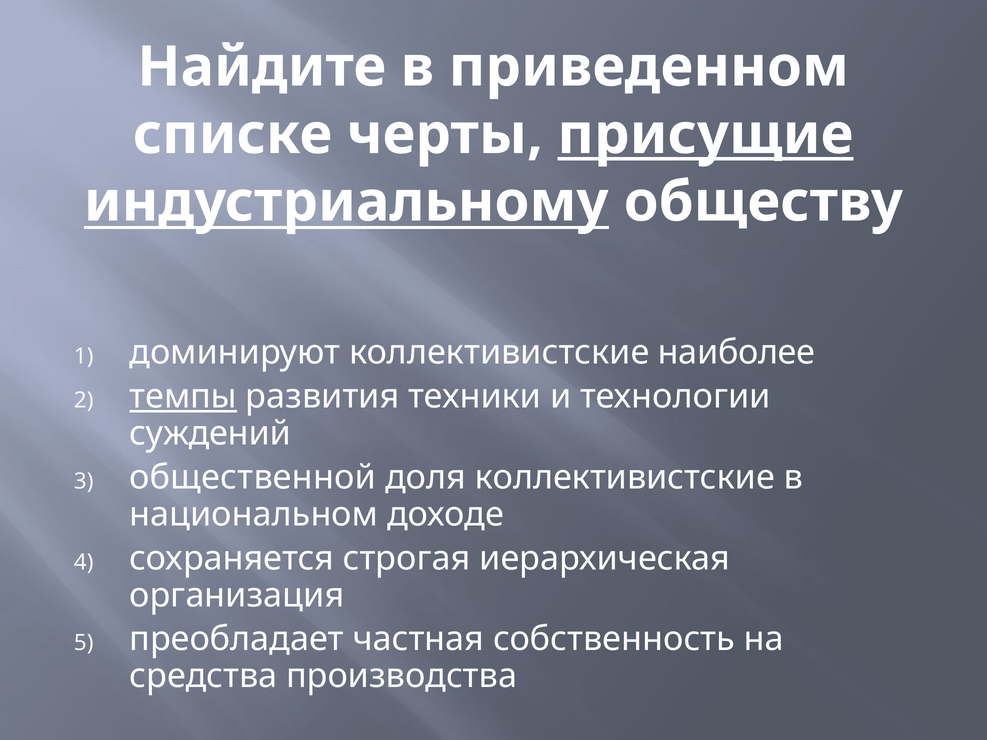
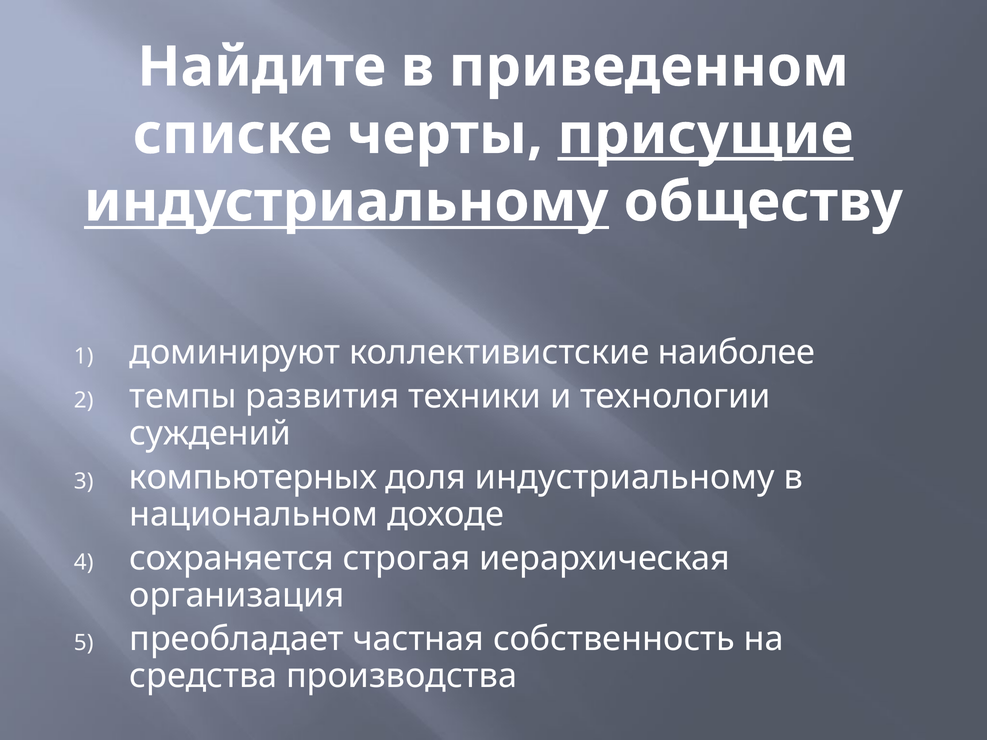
темпы underline: present -> none (183, 397)
общественной: общественной -> компьютерных (253, 478)
доля коллективистские: коллективистские -> индустриальному (625, 478)
